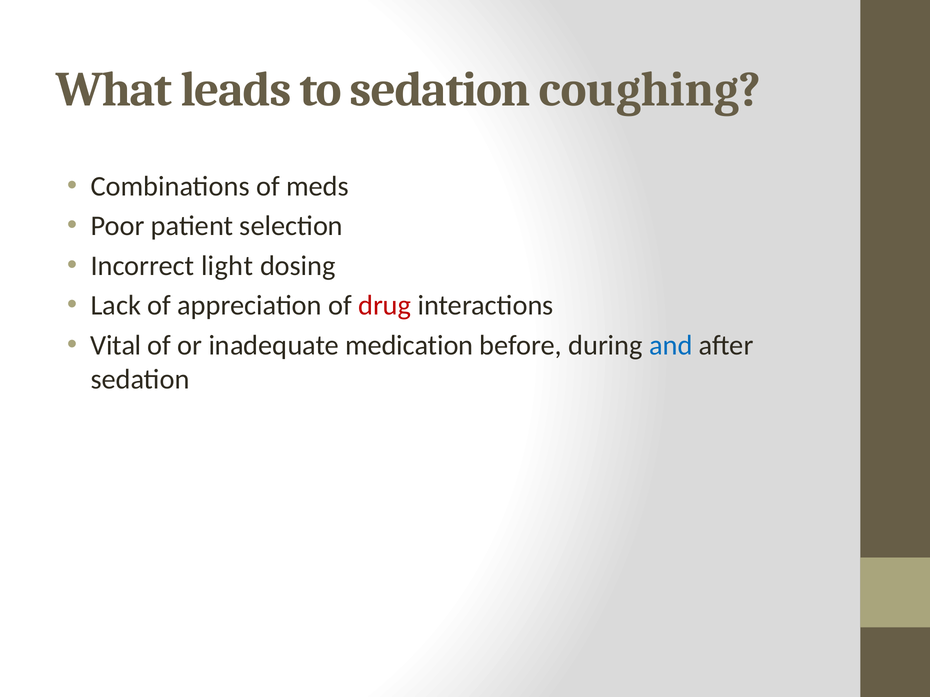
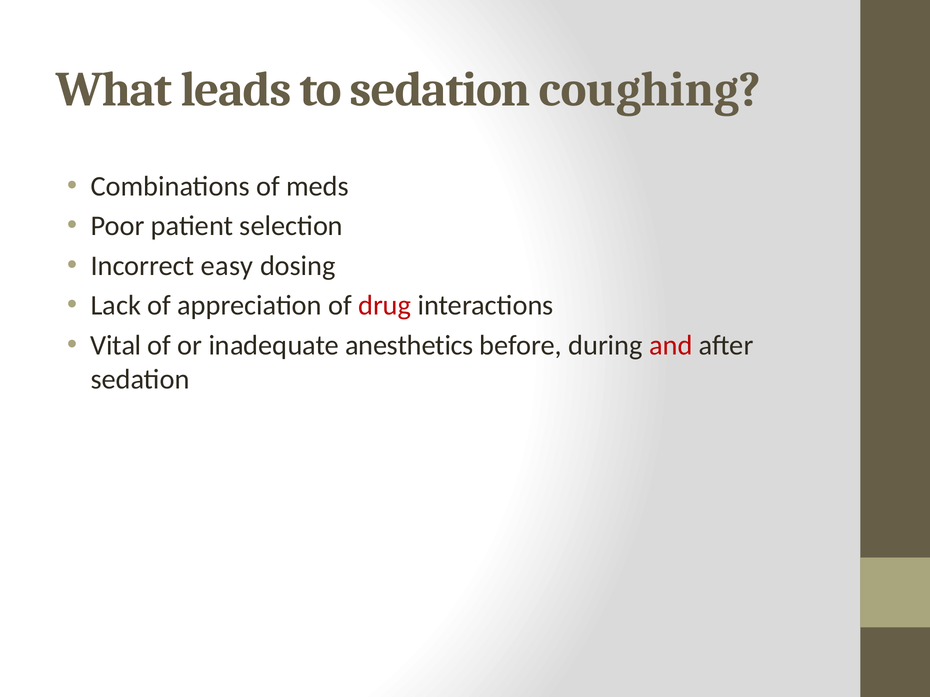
light: light -> easy (227, 266)
medication: medication -> anesthetics (409, 345)
and colour: blue -> red (671, 345)
